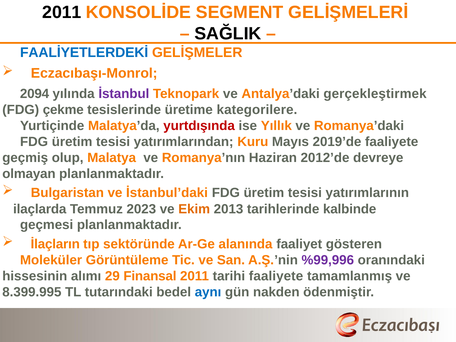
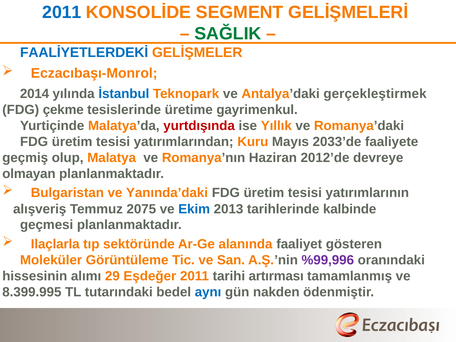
2011 colour: black -> blue (62, 12)
SAĞLIK colour: black -> green (228, 34)
2094: 2094 -> 2014 (35, 94)
İstanbul colour: purple -> blue (124, 94)
kategorilere: kategorilere -> gayrimenkul (257, 110)
2019’de: 2019’de -> 2033’de (337, 142)
İstanbul’daki: İstanbul’daki -> Yanında’daki (167, 193)
ilaçlarda: ilaçlarda -> alışveriş (40, 209)
2023: 2023 -> 2075 (141, 209)
Ekim colour: orange -> blue (194, 209)
İlaçların: İlaçların -> Ilaçlarla (55, 244)
Finansal: Finansal -> Eşdeğer (150, 276)
tarihi faaliyete: faaliyete -> artırması (276, 276)
